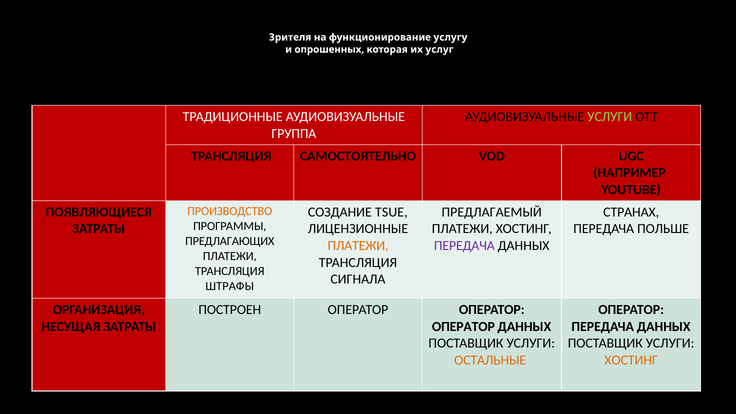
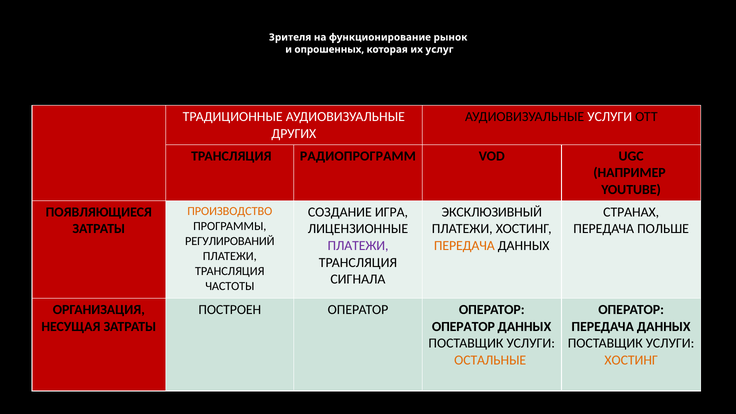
услугу: услугу -> рынок (450, 37)
УСЛУГИ colour: light green -> white (610, 117)
ГРУППА: ГРУППА -> ДРУГИХ (294, 134)
САМОСТОЯТЕЛЬНО: САМОСТОЯТЕЛЬНО -> РАДИОПРОГРАММ (358, 156)
TSUE: TSUE -> ИГРА (391, 212)
ПРЕДЛАГАЕМЫЙ: ПРЕДЛАГАЕМЫЙ -> ЭКСКЛЮЗИВНЫЙ (492, 212)
ПРЕДЛАГАЮЩИХ: ПРЕДЛАГАЮЩИХ -> РЕГУЛИРОВАНИЙ (230, 241)
ПЛАТЕЖИ colour: orange -> purple (358, 246)
ПЕРЕДАЧА colour: purple -> orange (464, 246)
ШТРАФЫ: ШТРАФЫ -> ЧАСТОТЫ (230, 286)
